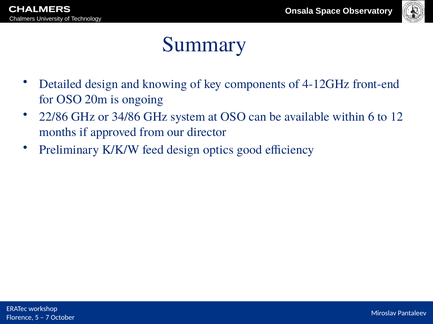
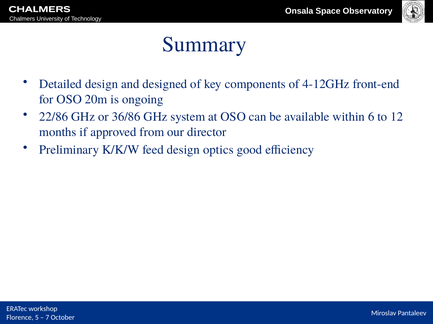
knowing: knowing -> designed (165, 84)
34/86: 34/86 -> 36/86 (126, 117)
